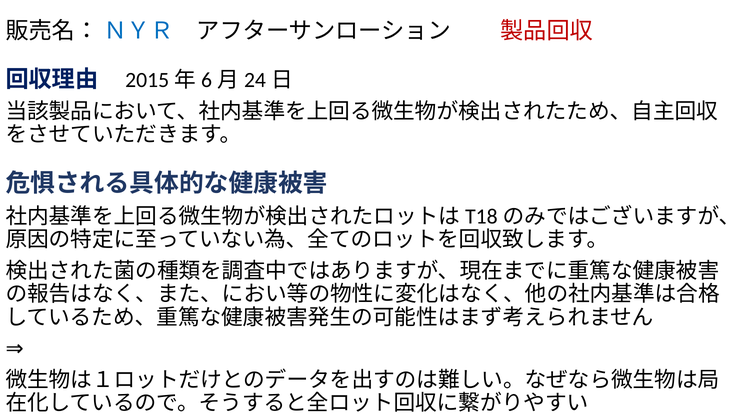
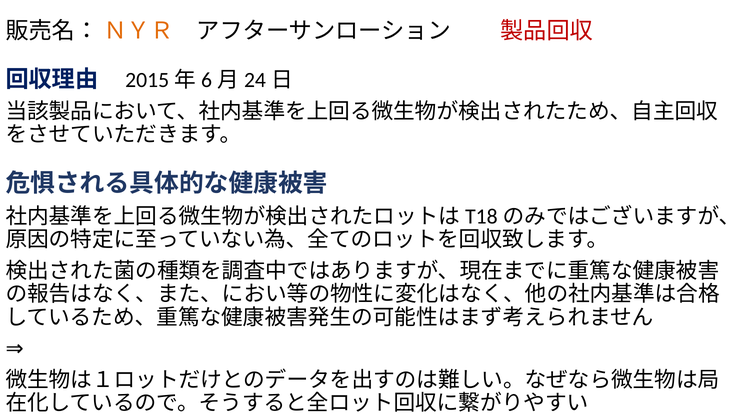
ＮＹＲ colour: blue -> orange (138, 31)
